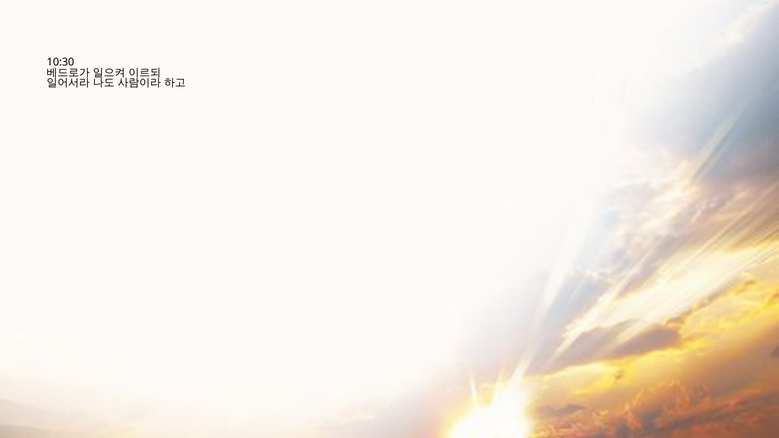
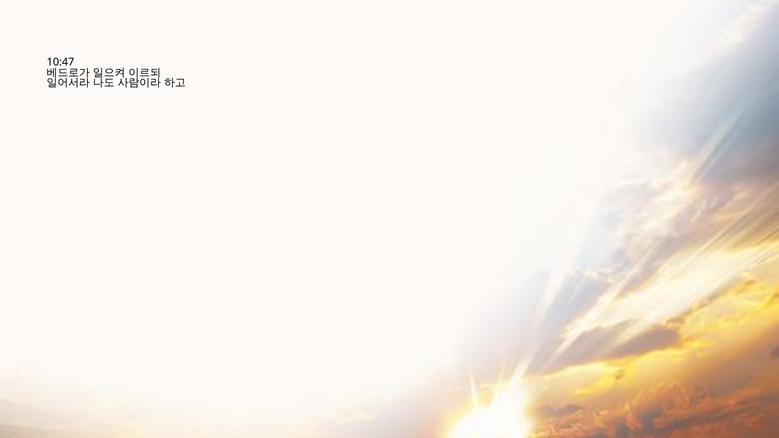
10:30: 10:30 -> 10:47 (60, 62)
